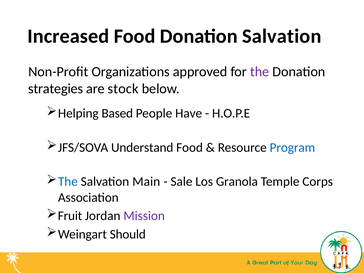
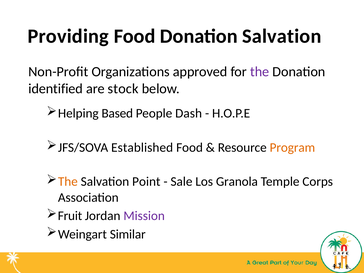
Increased: Increased -> Providing (68, 36)
strategies: strategies -> identified (56, 89)
Have: Have -> Dash (189, 113)
Understand: Understand -> Established (142, 148)
Program colour: blue -> orange (292, 148)
The colour: blue -> orange (68, 182)
Main: Main -> Point (146, 182)
Should: Should -> Similar (128, 234)
